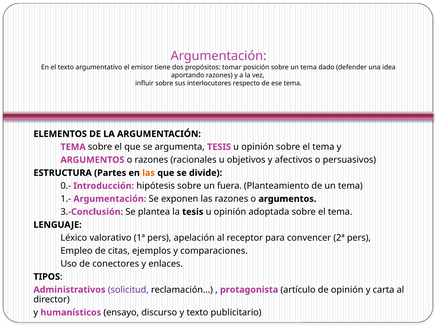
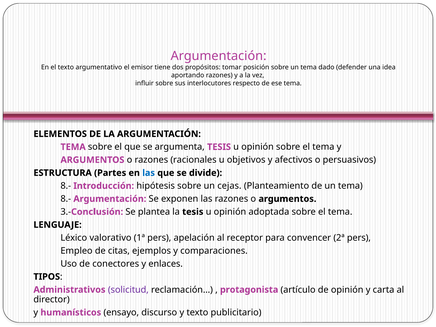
las colour: orange -> blue (149, 173)
0.-: 0.- -> 8.- (66, 186)
fuera: fuera -> cejas (229, 186)
1.-: 1.- -> 8.- (66, 199)
